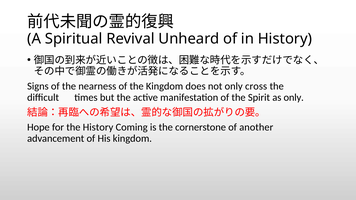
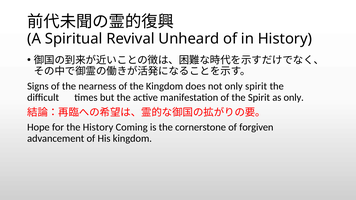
only cross: cross -> spirit (256, 86)
another: another -> forgiven (256, 127)
